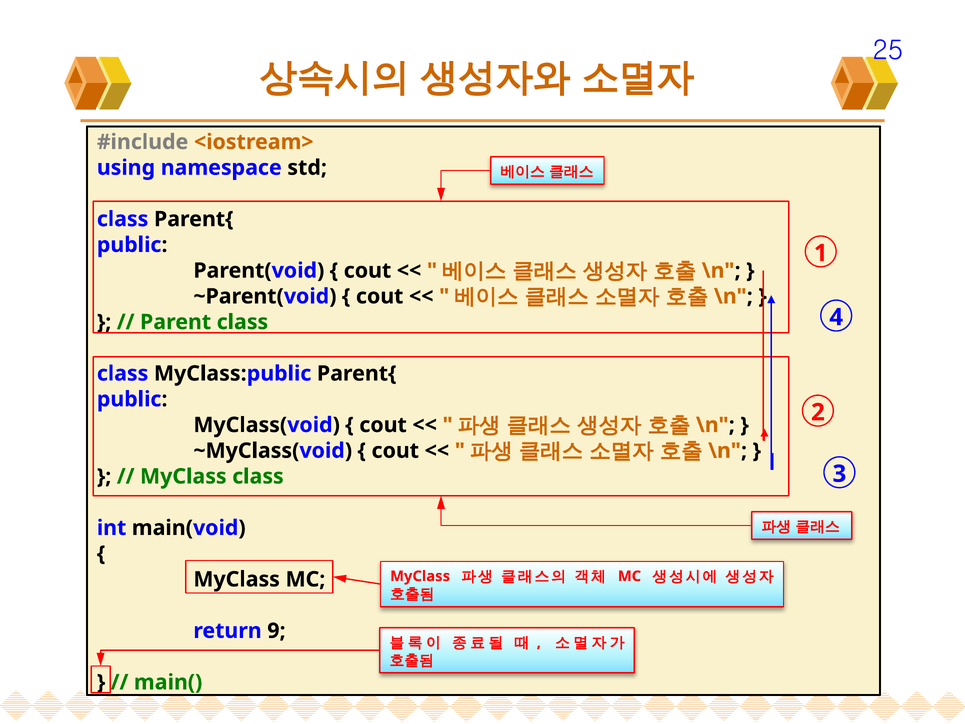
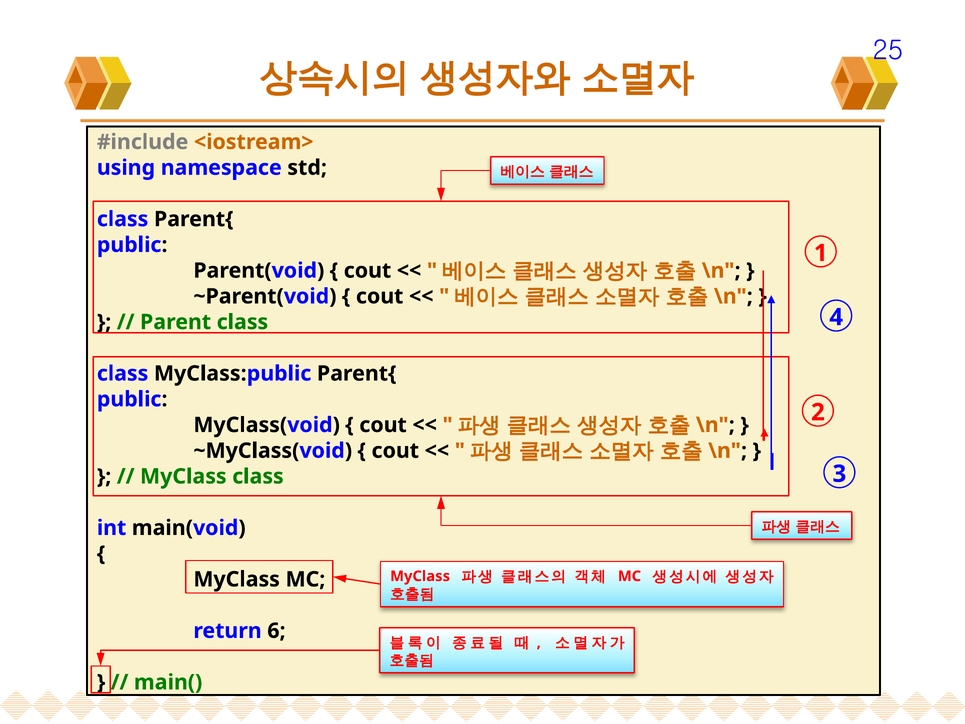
9: 9 -> 6 (276, 631)
